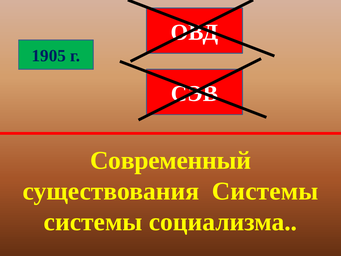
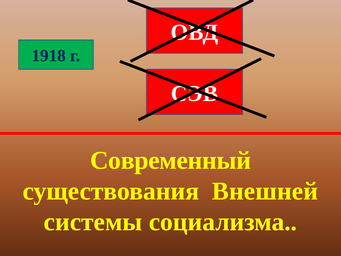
1905: 1905 -> 1918 (49, 56)
существования Системы: Системы -> Внешней (265, 191)
